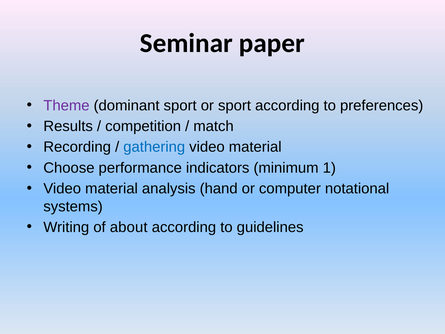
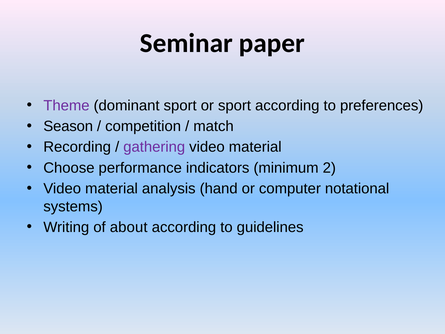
Results: Results -> Season (68, 126)
gathering colour: blue -> purple (154, 147)
1: 1 -> 2 (329, 168)
